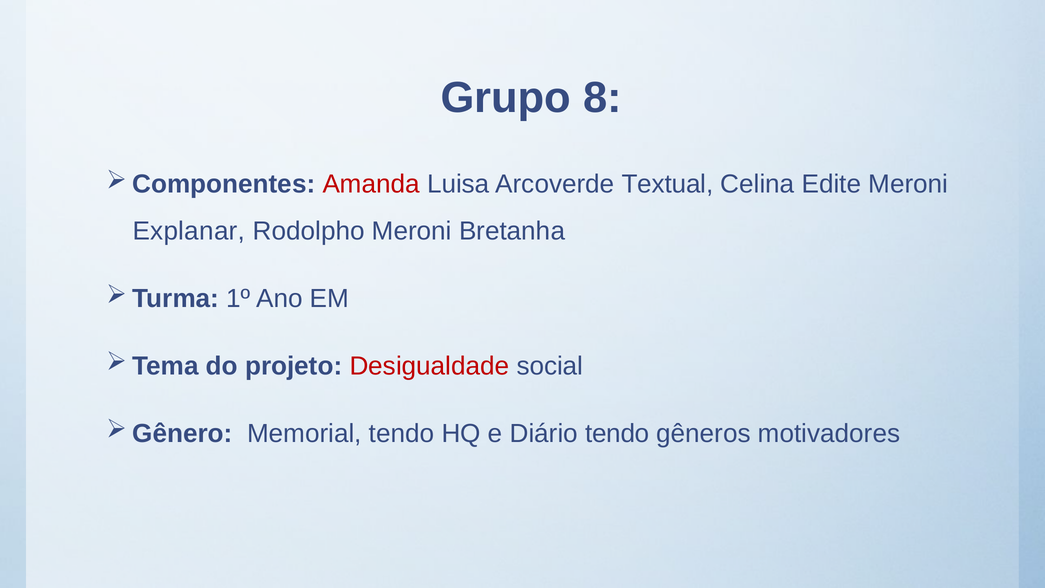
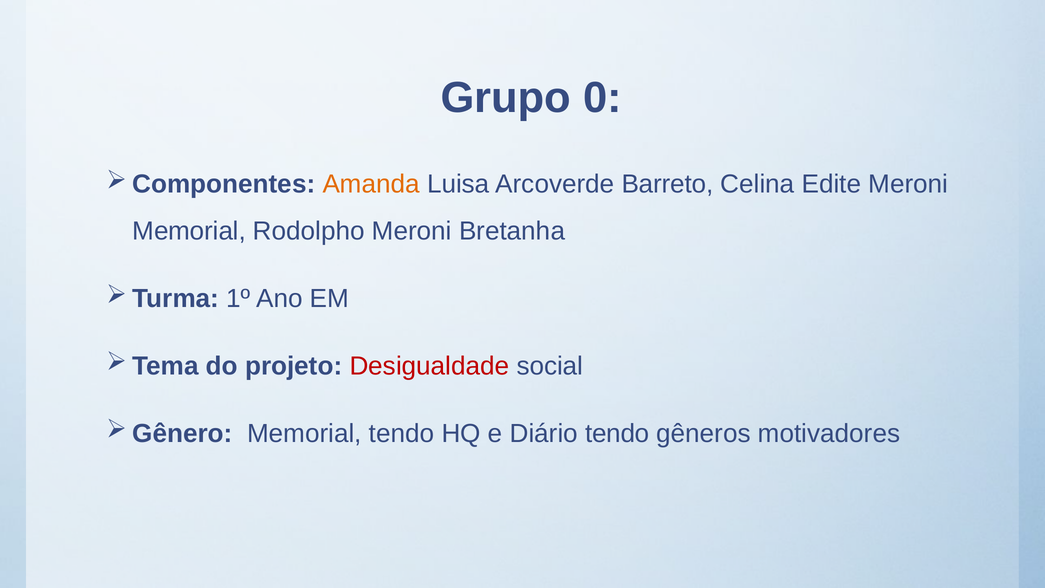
8: 8 -> 0 (602, 98)
Amanda colour: red -> orange (371, 184)
Textual: Textual -> Barreto (667, 184)
Explanar: Explanar -> Memorial (189, 231)
